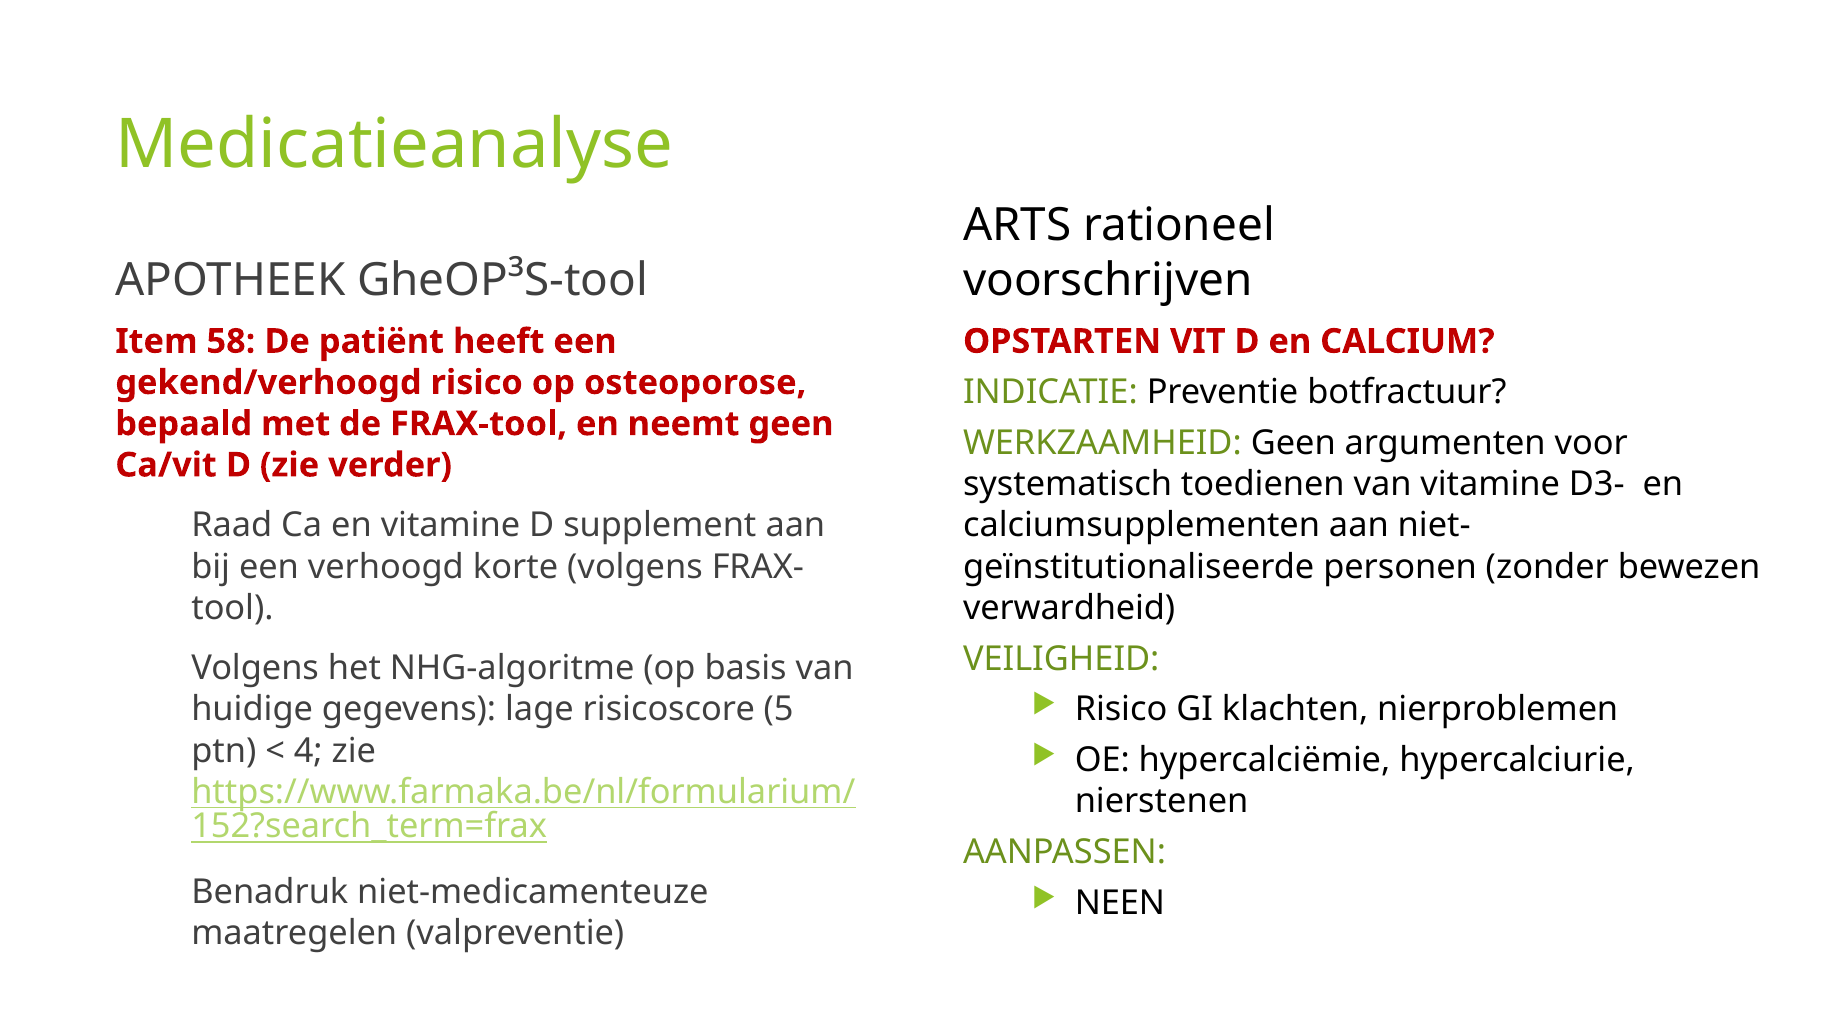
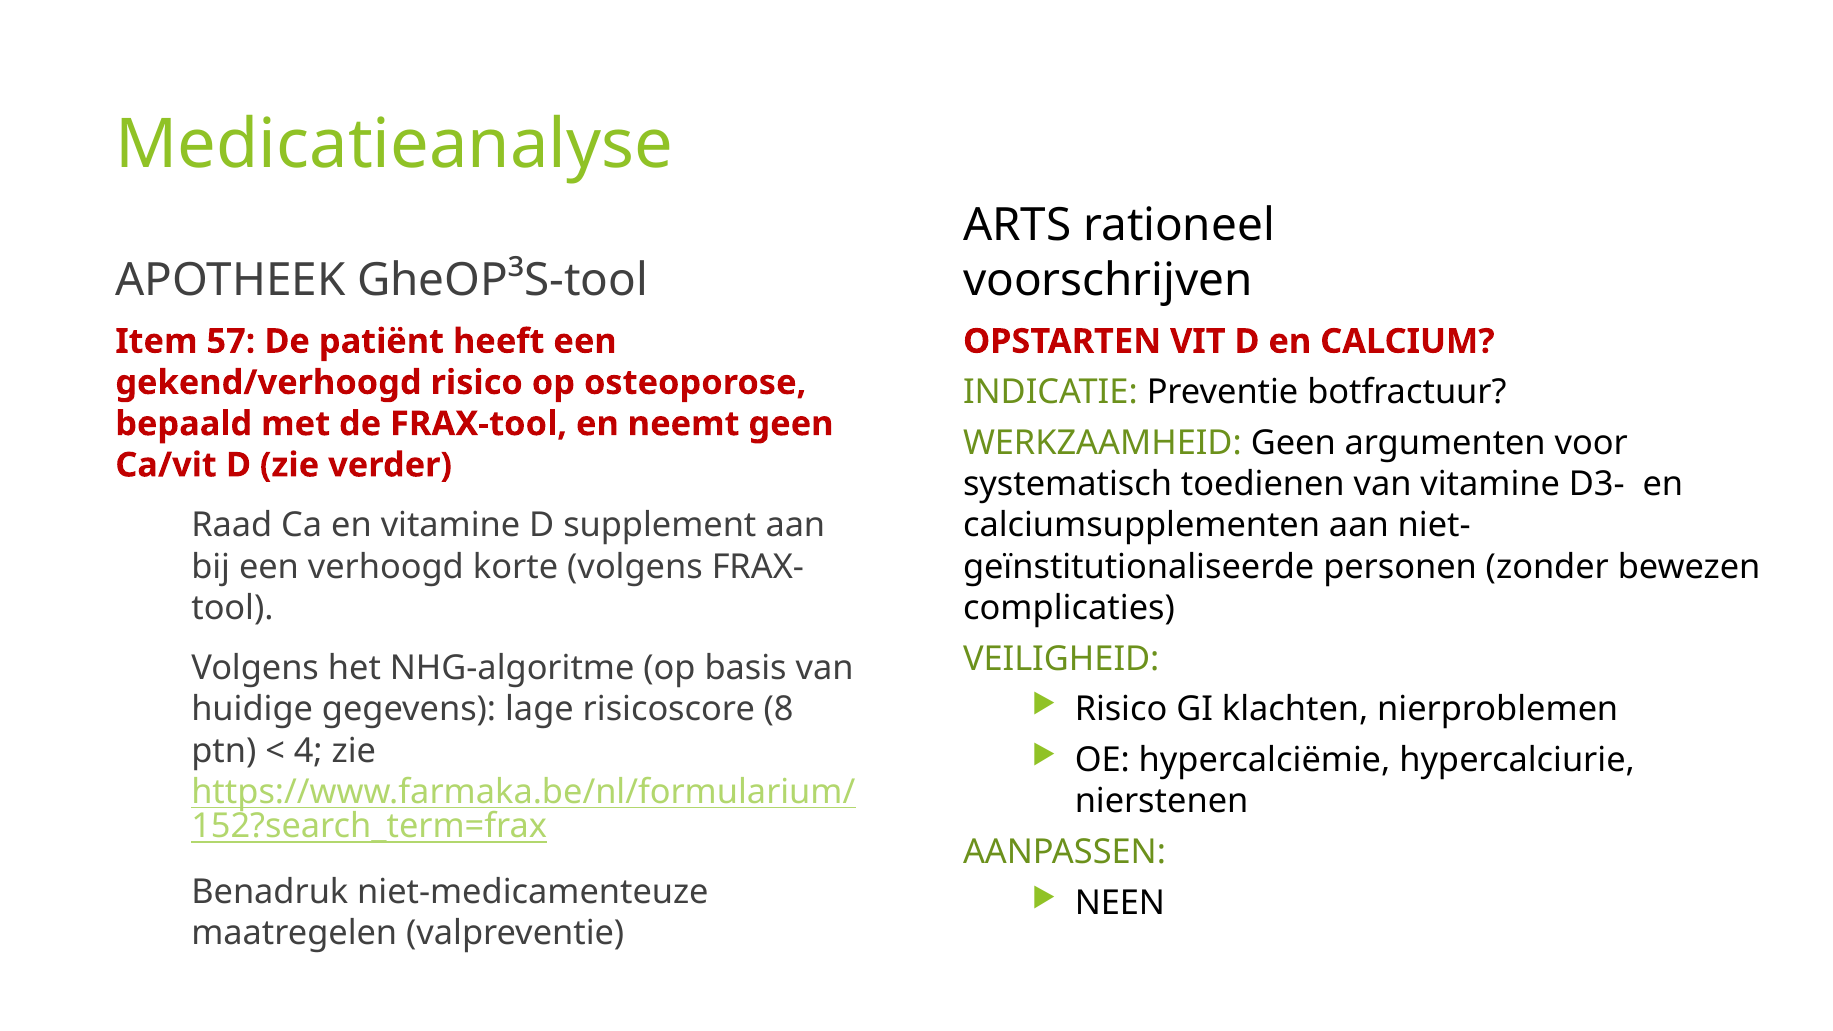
58: 58 -> 57 (231, 341)
verwardheid: verwardheid -> complicaties (1069, 608)
5: 5 -> 8 (779, 710)
